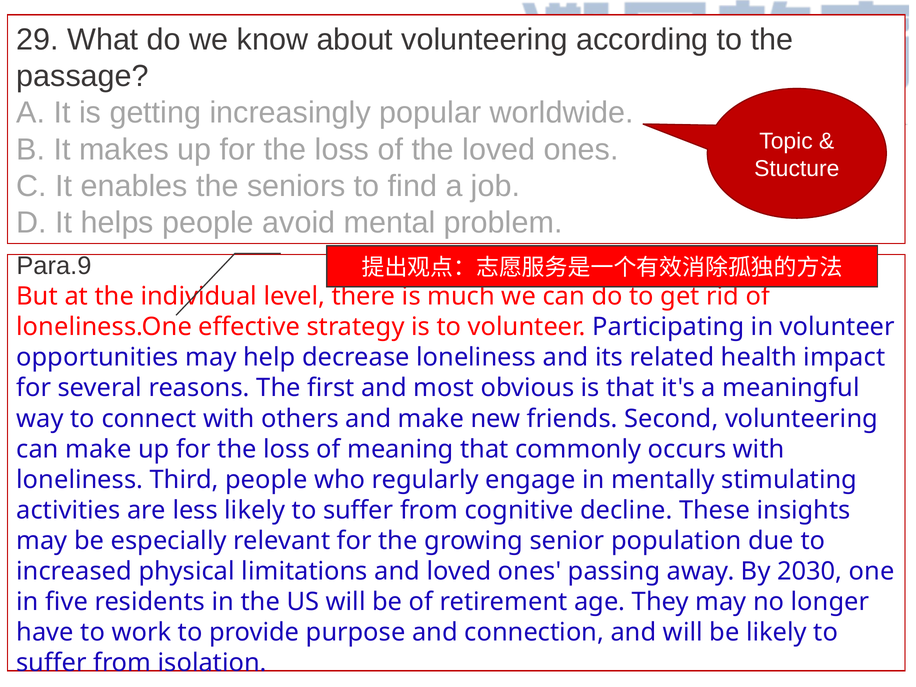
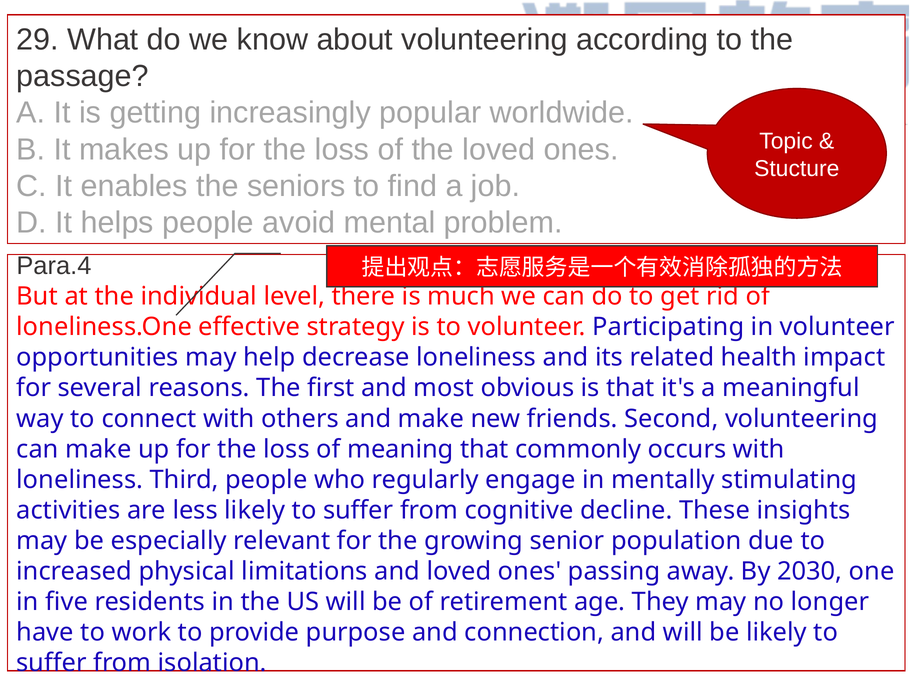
Para.9: Para.9 -> Para.4 (54, 266)
